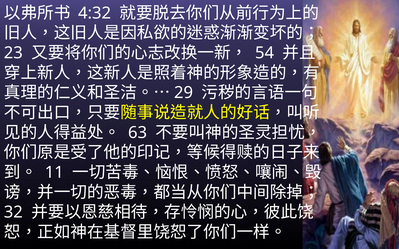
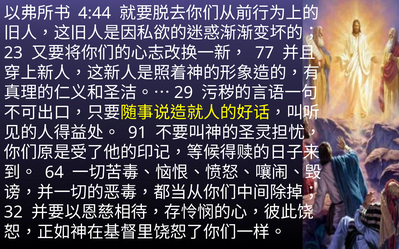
4:32: 4:32 -> 4:44 (95, 13)
54: 54 -> 77 (265, 53)
63: 63 -> 91 (138, 133)
11: 11 -> 64 (54, 173)
